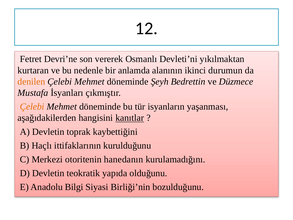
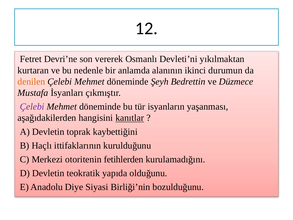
Çelebi colour: orange -> purple (32, 107)
hanedanın: hanedanın -> fetihlerden (124, 159)
Bilgi: Bilgi -> Diye (74, 187)
